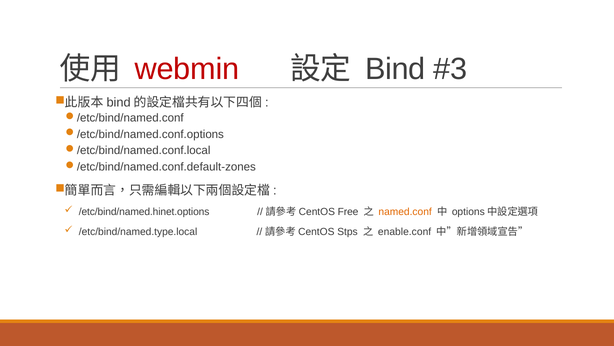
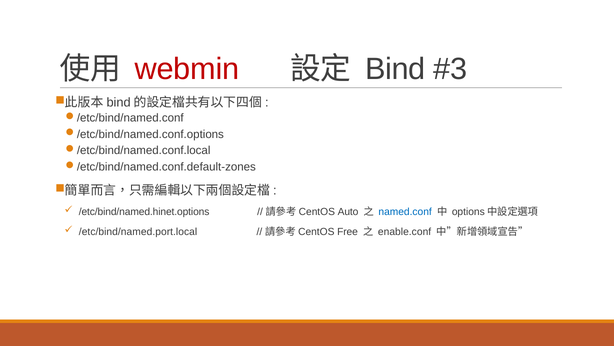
Free: Free -> Auto (348, 211)
named.conf colour: orange -> blue (405, 211)
/etc/bind/named.type.local: /etc/bind/named.type.local -> /etc/bind/named.port.local (138, 231)
Stps: Stps -> Free (348, 231)
